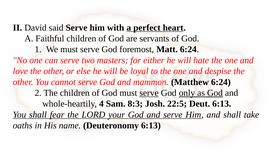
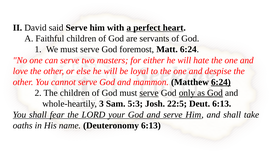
6:24 underline: none -> present (221, 82)
4: 4 -> 3 (101, 104)
8:3: 8:3 -> 5:3 (135, 104)
